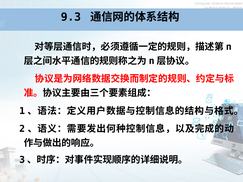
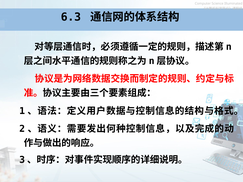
9.3: 9.3 -> 6.3 (71, 17)
